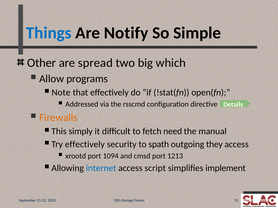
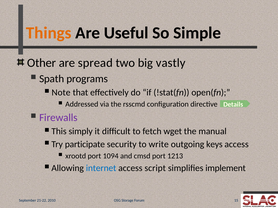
Things colour: blue -> orange (49, 33)
Notify: Notify -> Useful (126, 33)
which: which -> vastly (171, 63)
Allow: Allow -> Spath (52, 79)
Firewalls colour: orange -> purple (58, 118)
need: need -> wget (173, 132)
Try effectively: effectively -> participate (85, 145)
spath: spath -> write (159, 145)
they: they -> keys (214, 145)
